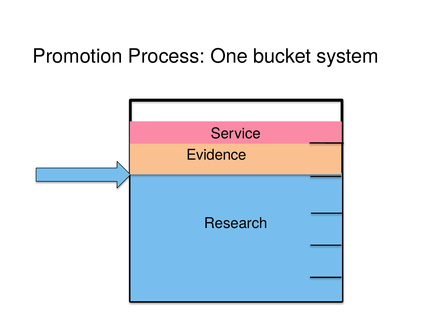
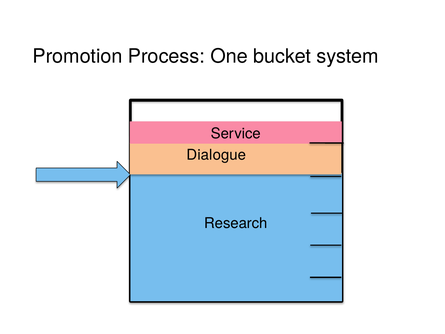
Evidence: Evidence -> Dialogue (216, 155)
